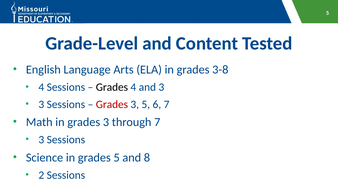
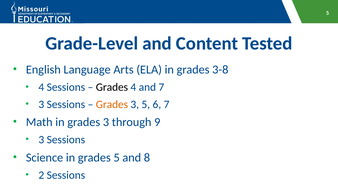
and 3: 3 -> 7 (161, 87)
Grades colour: red -> orange (112, 104)
through 7: 7 -> 9 (157, 122)
